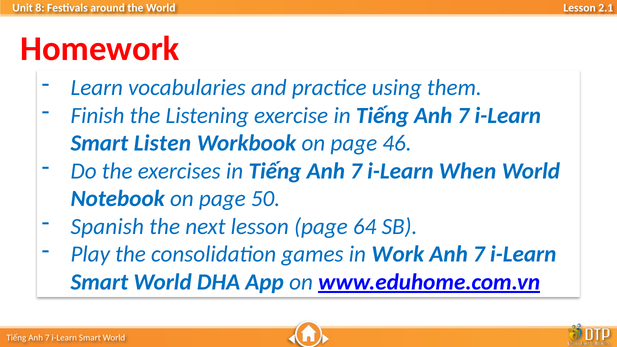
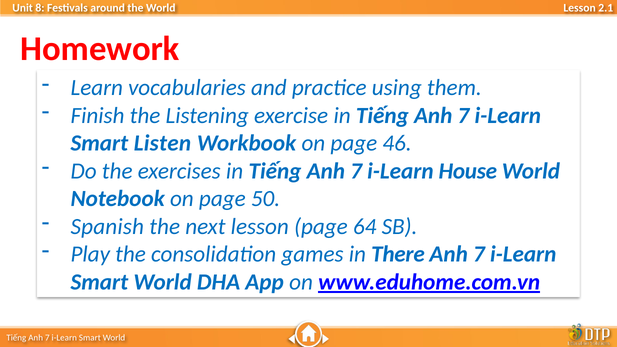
When: When -> House (468, 171)
Work: Work -> There (398, 254)
